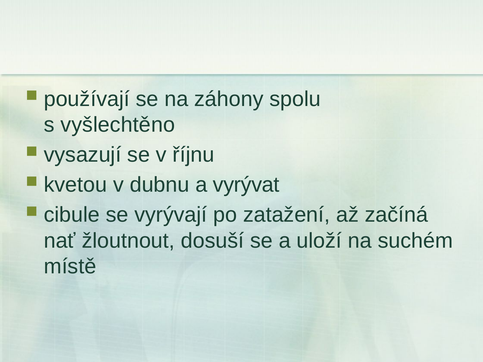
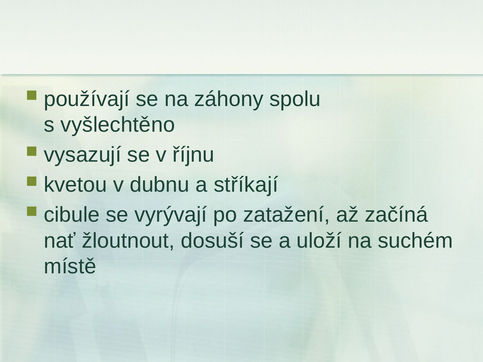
vyrývat: vyrývat -> stříkají (246, 185)
